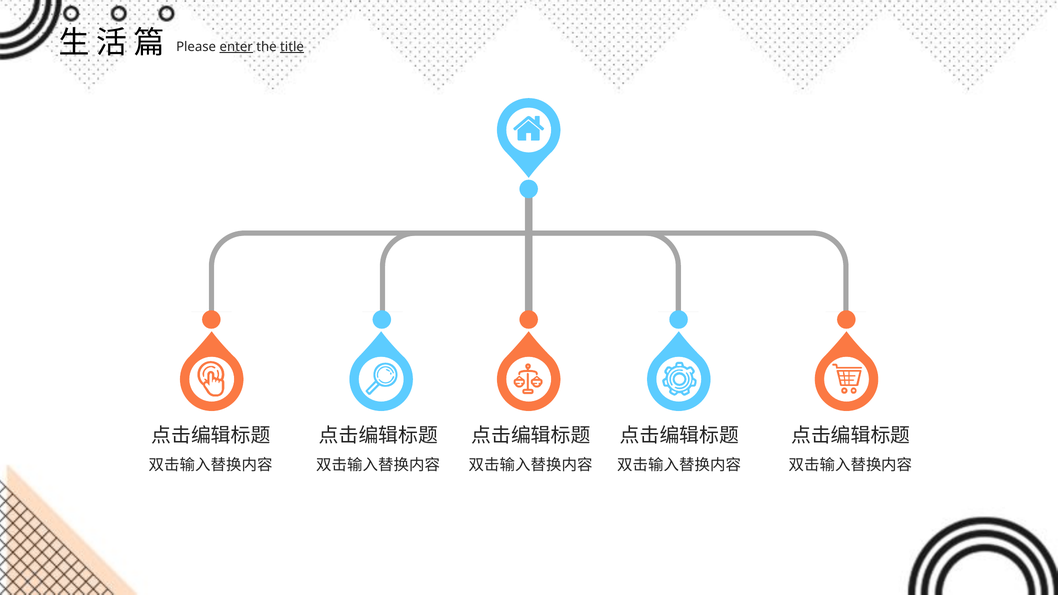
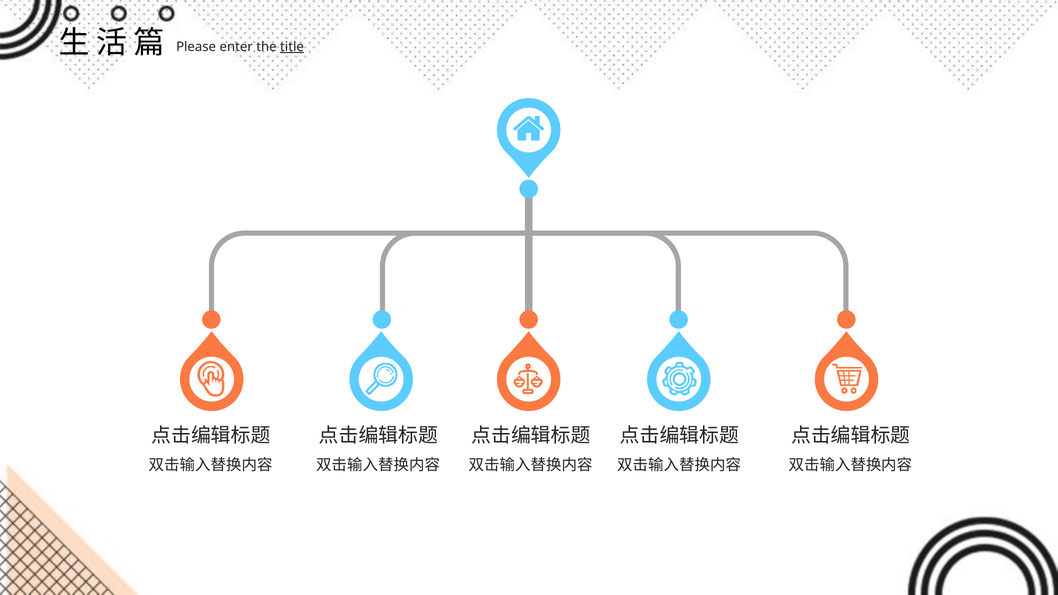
enter underline: present -> none (236, 47)
